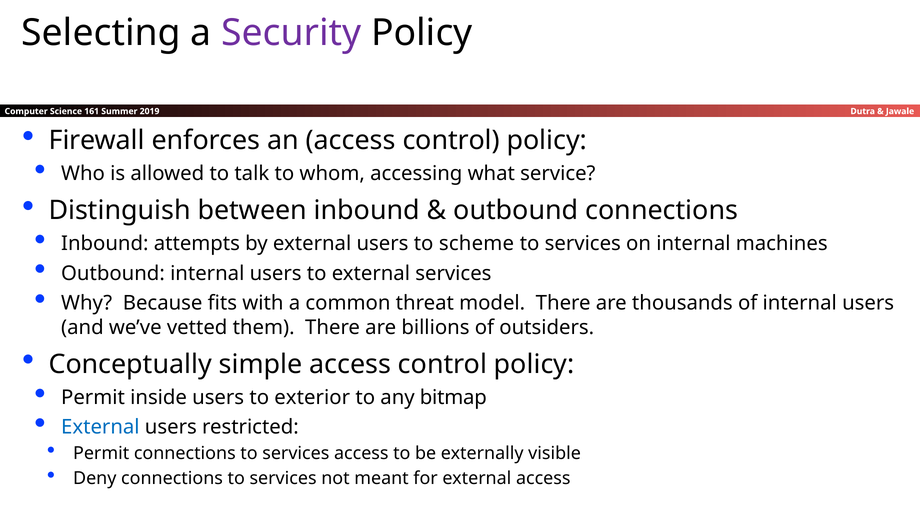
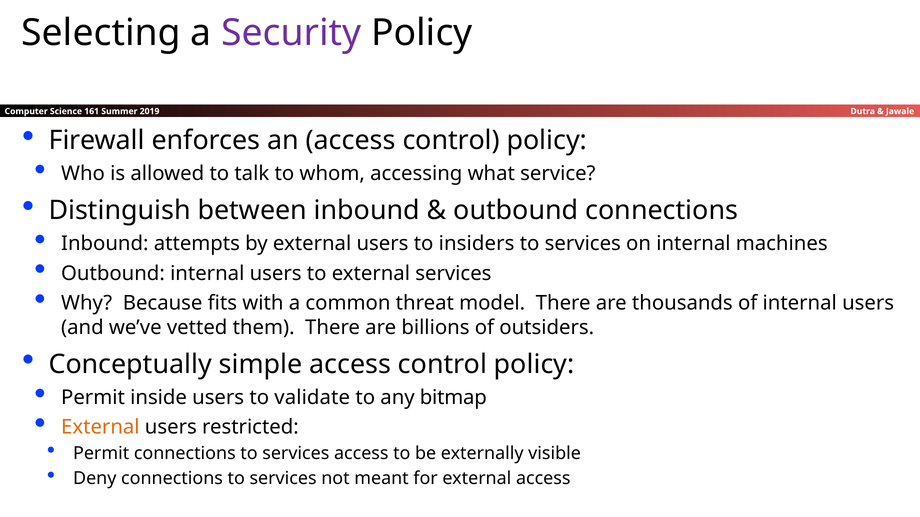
scheme: scheme -> insiders (477, 244)
exterior: exterior -> validate (312, 398)
External colour: blue -> orange (100, 428)
